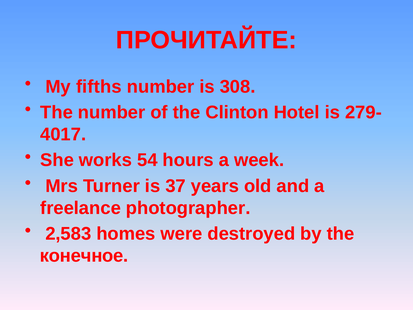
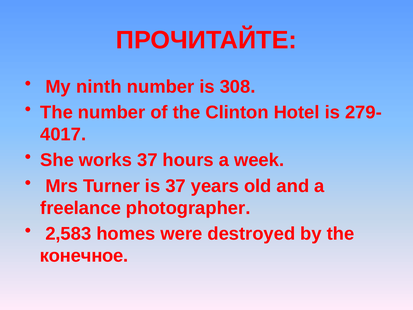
fifths: fifths -> ninth (99, 87)
works 54: 54 -> 37 (147, 160)
